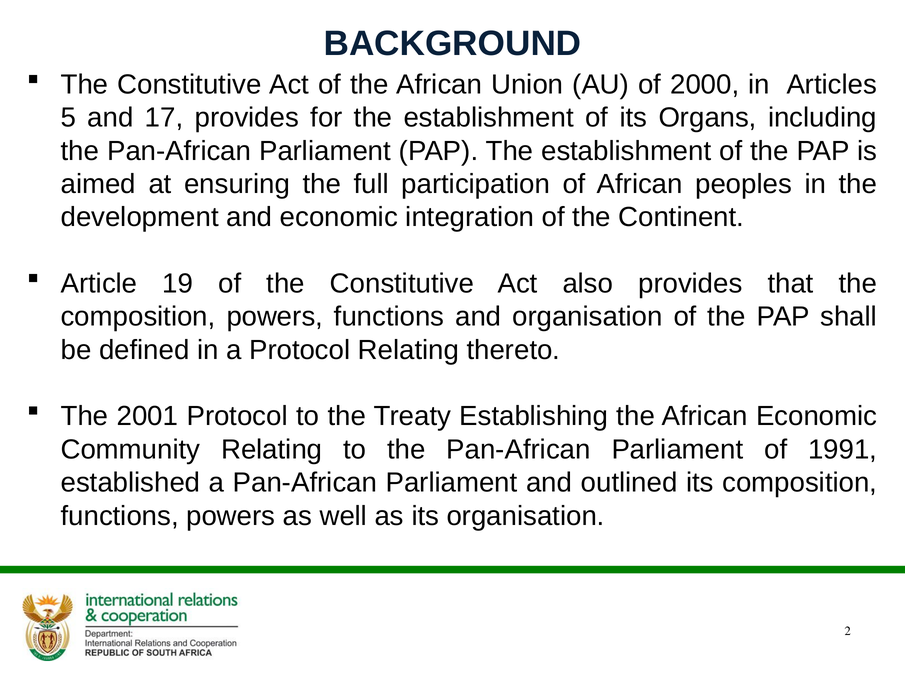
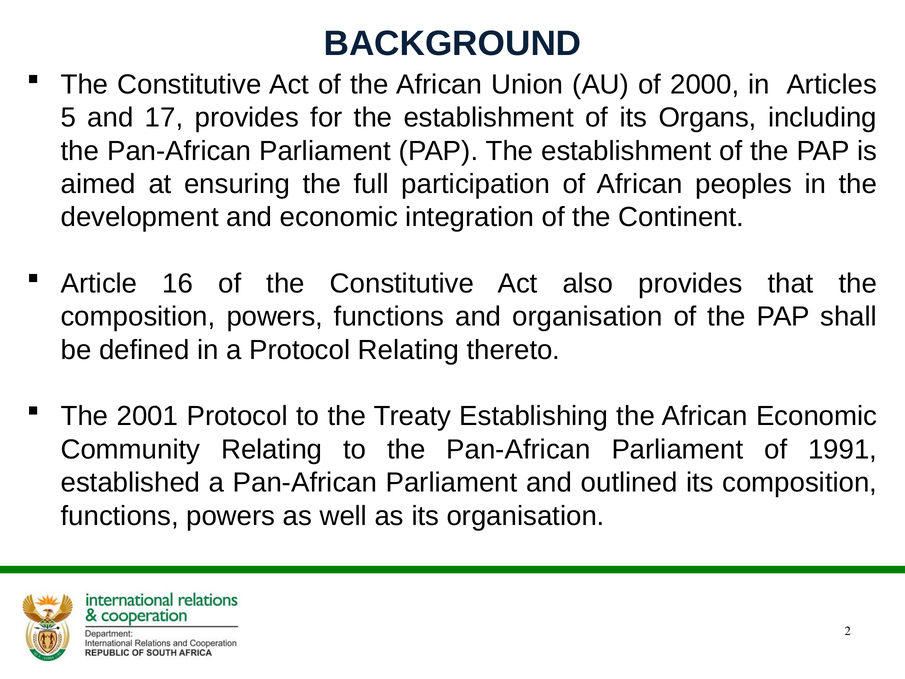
19: 19 -> 16 (178, 284)
